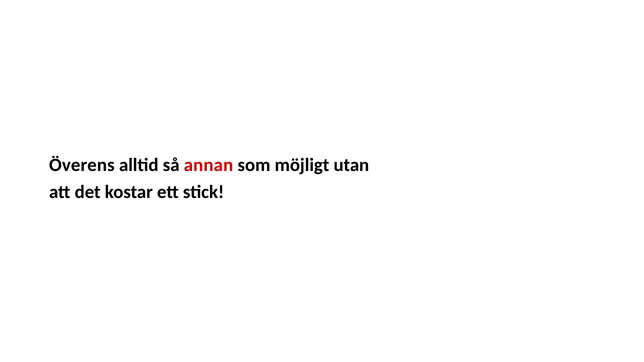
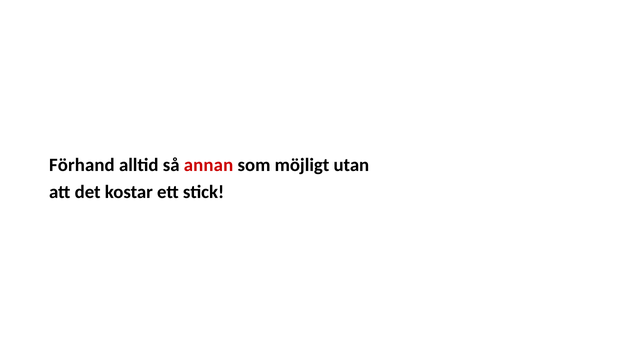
Överens: Överens -> Förhand (82, 165)
